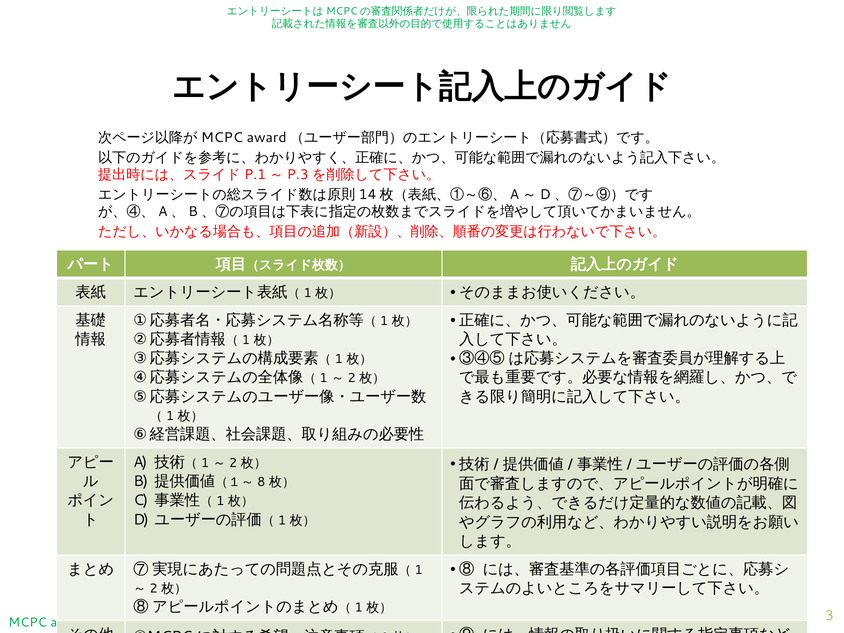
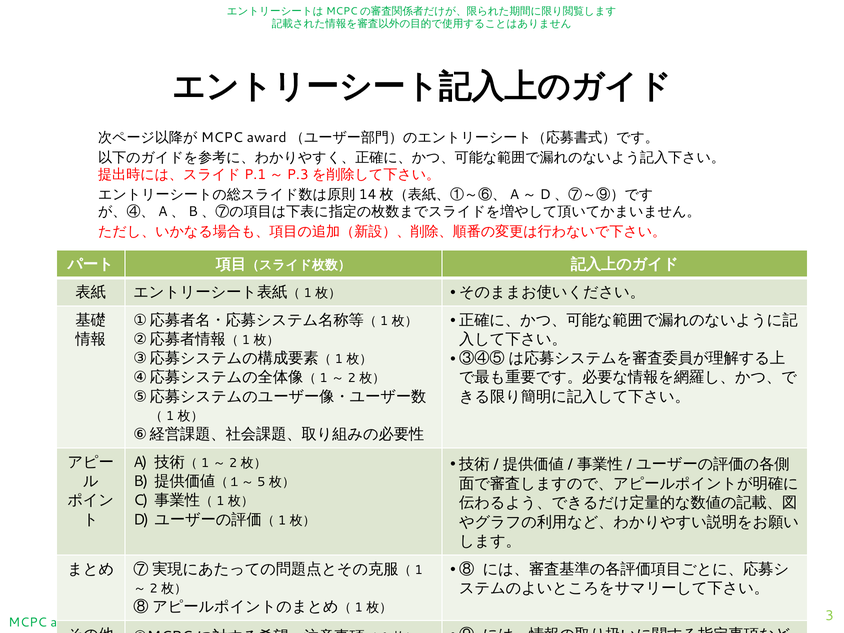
8: 8 -> 5 (261, 482)
